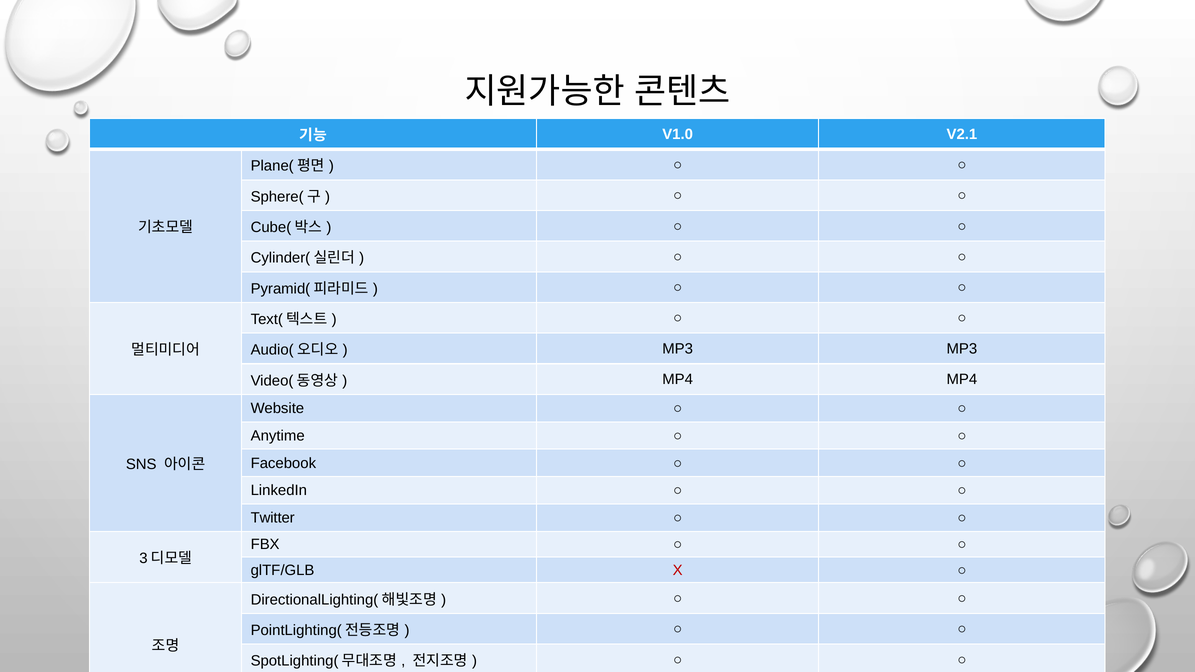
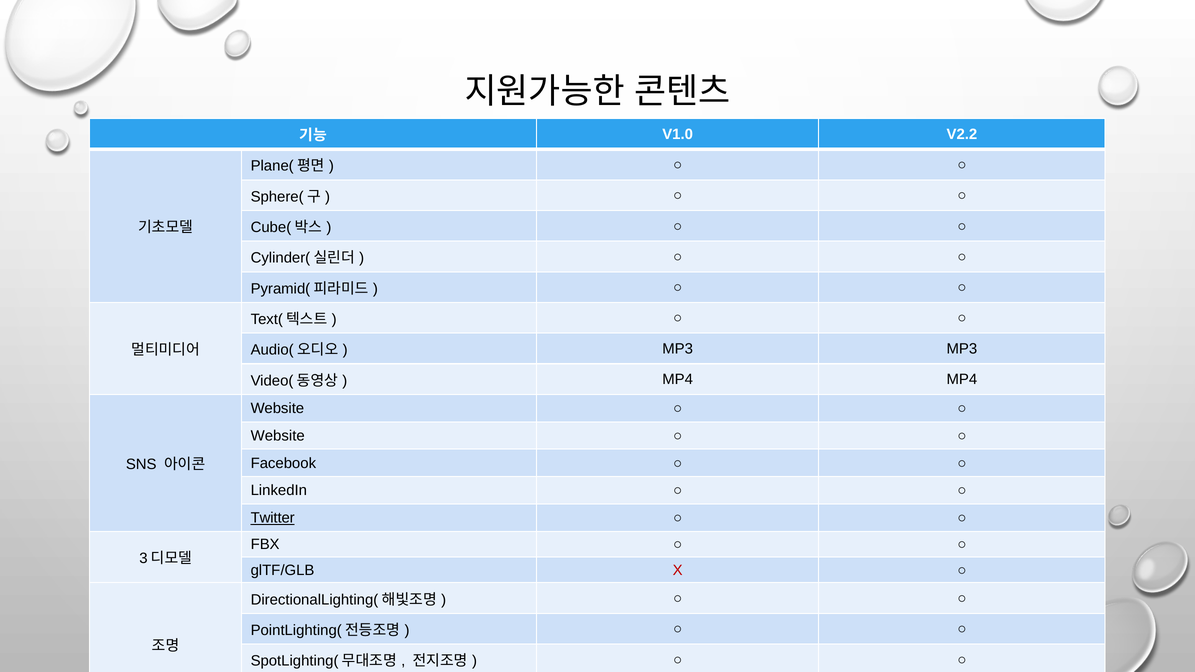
V2.1: V2.1 -> V2.2 (962, 134)
Anytime: Anytime -> Website (278, 436)
Twitter underline: none -> present (273, 518)
